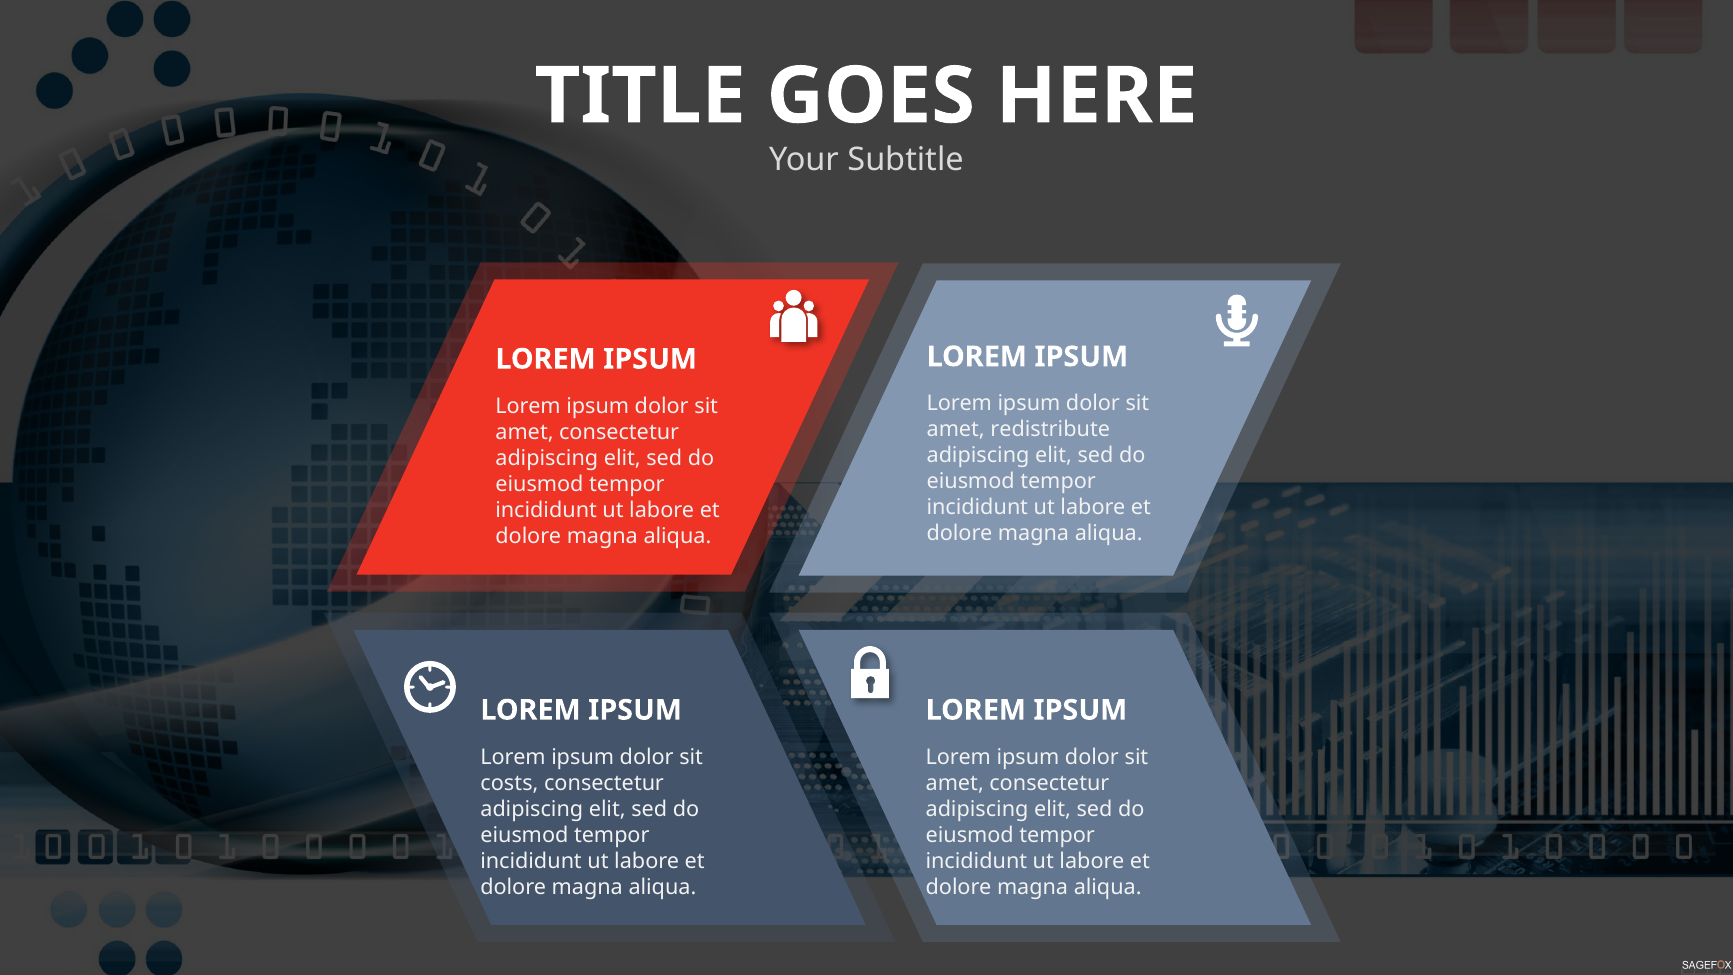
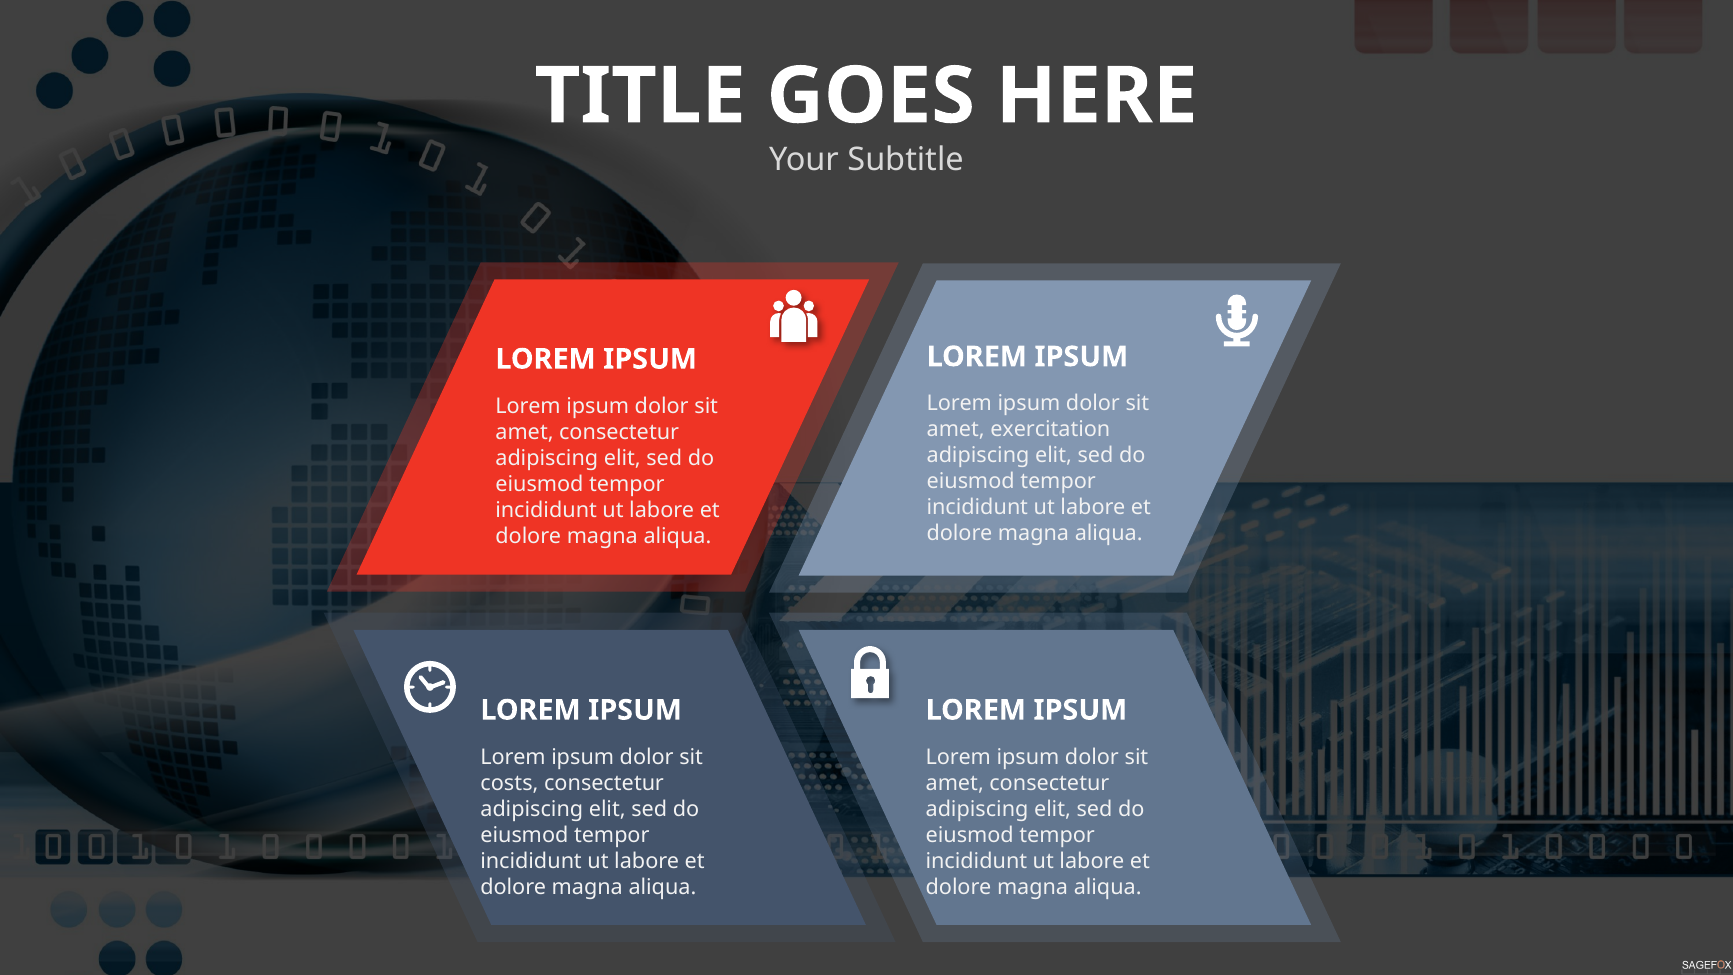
redistribute: redistribute -> exercitation (1050, 430)
